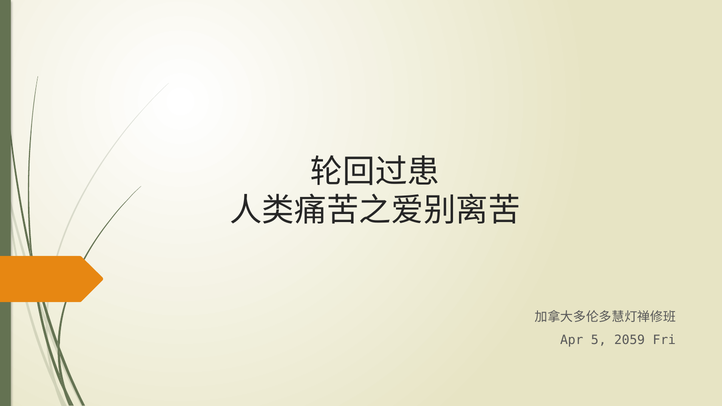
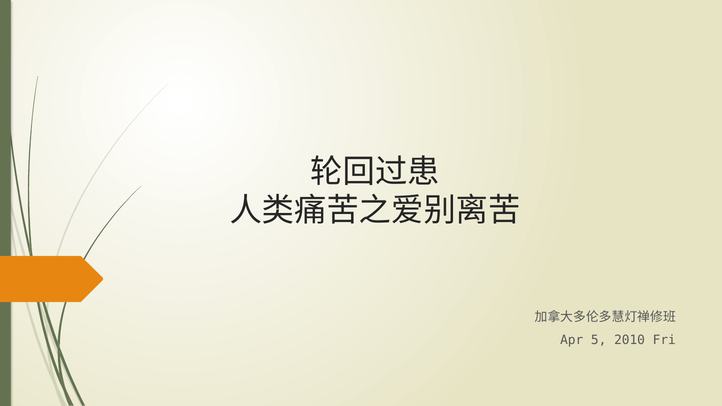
2059: 2059 -> 2010 (630, 340)
